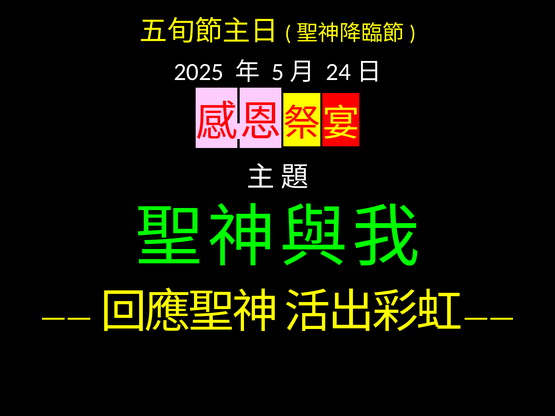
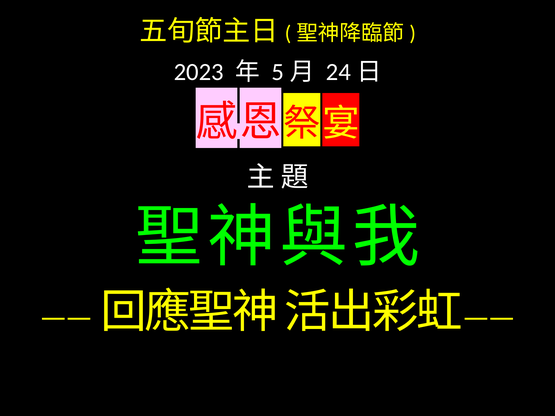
2025: 2025 -> 2023 (199, 72)
